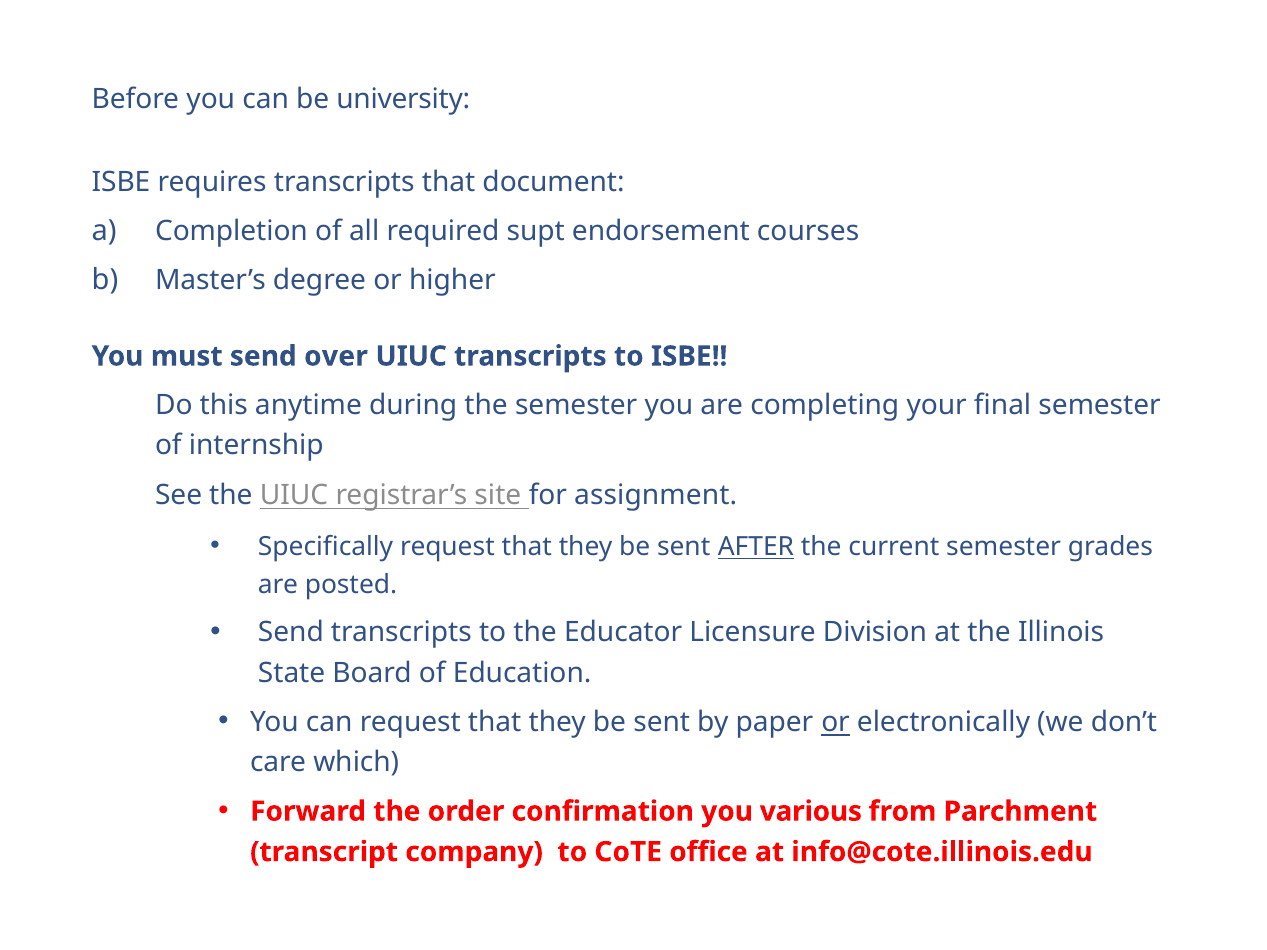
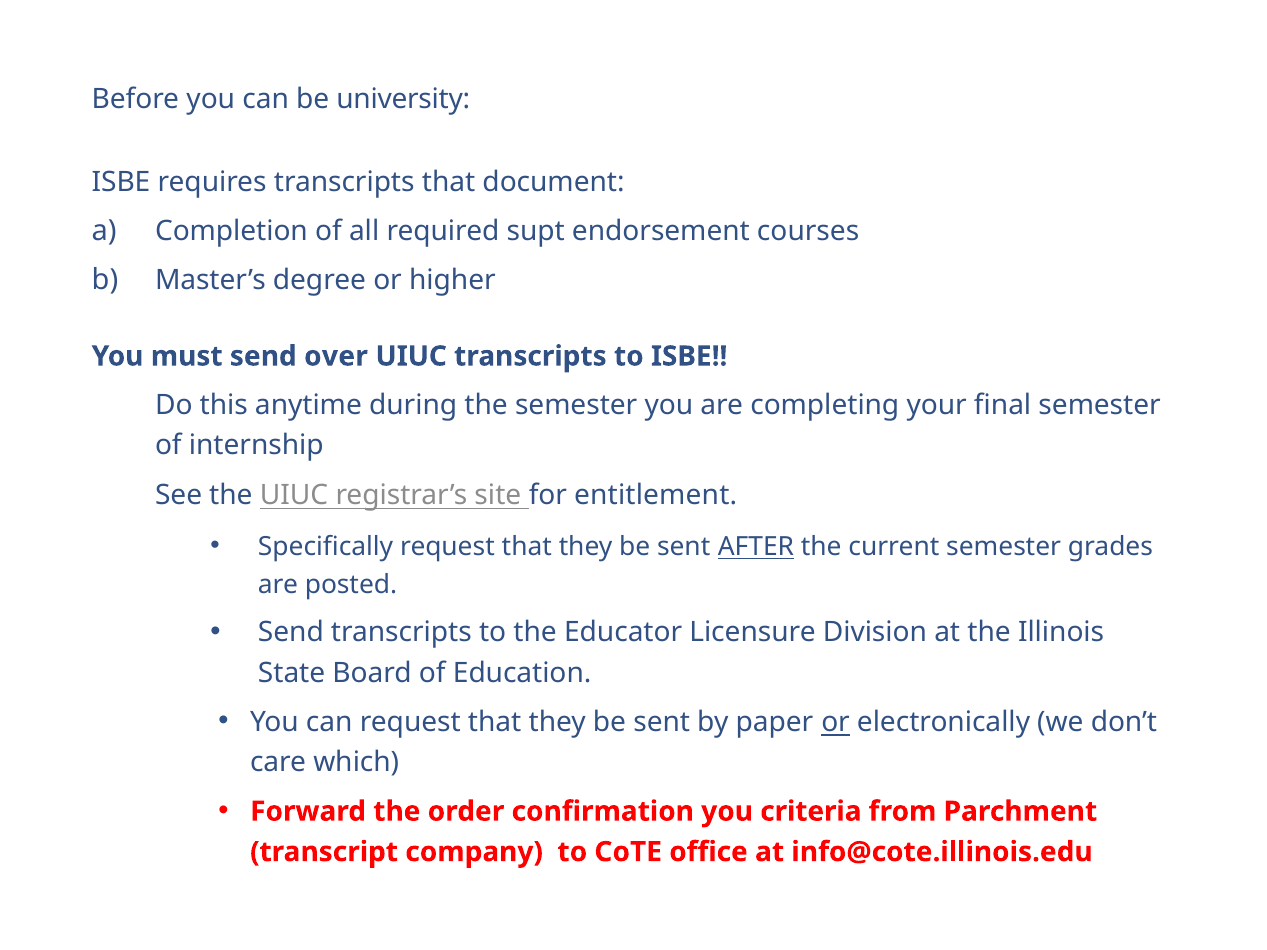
assignment: assignment -> entitlement (656, 496)
various: various -> criteria (811, 812)
